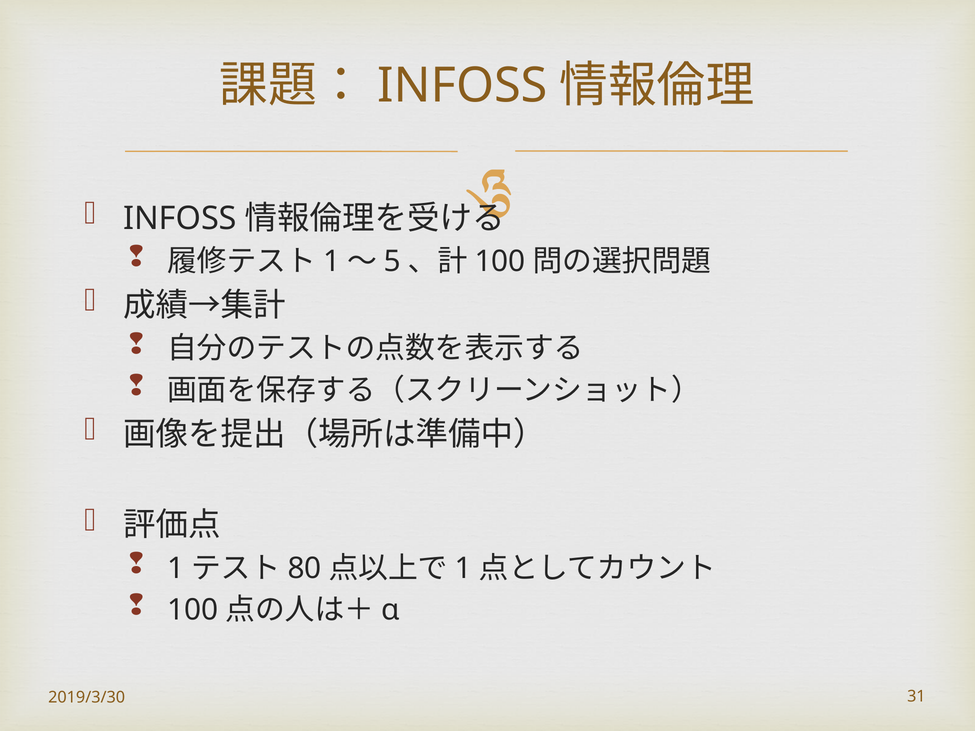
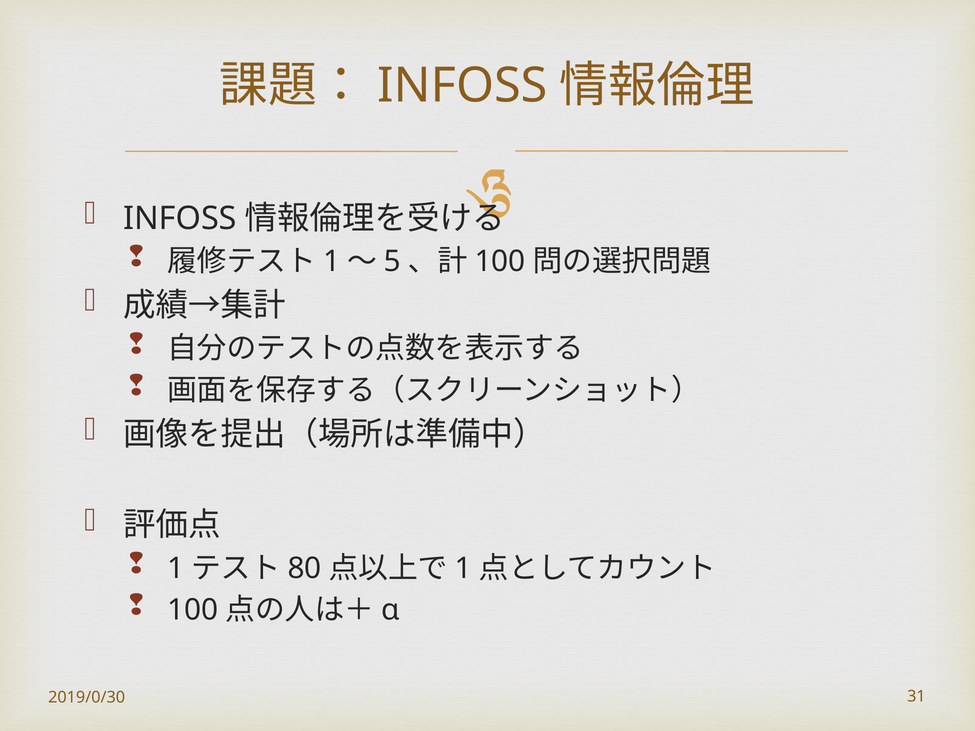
2019/3/30: 2019/3/30 -> 2019/0/30 (87, 698)
